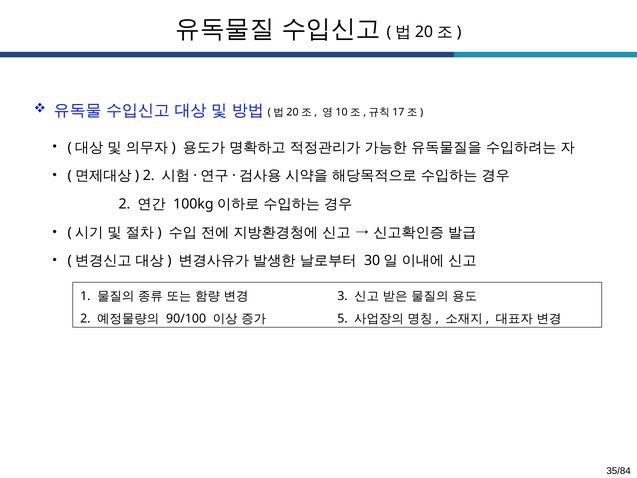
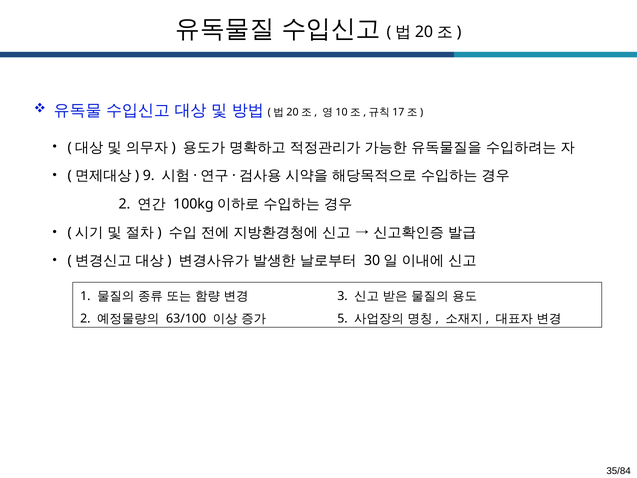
2: 2 -> 9 (149, 176)
90/100: 90/100 -> 63/100 (186, 318)
